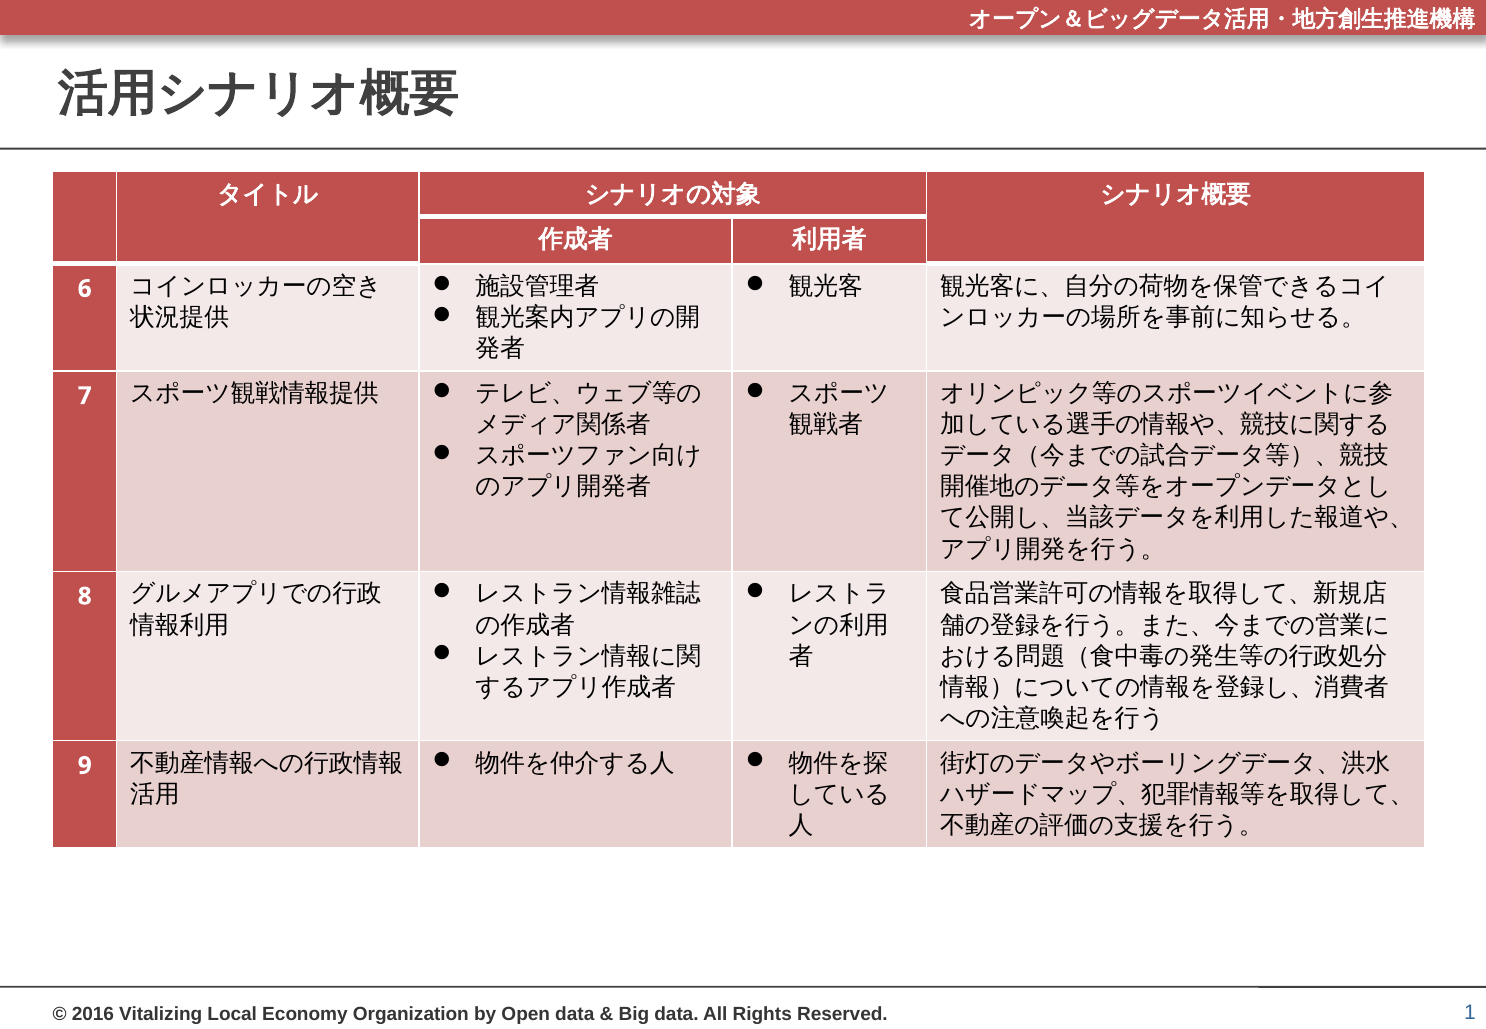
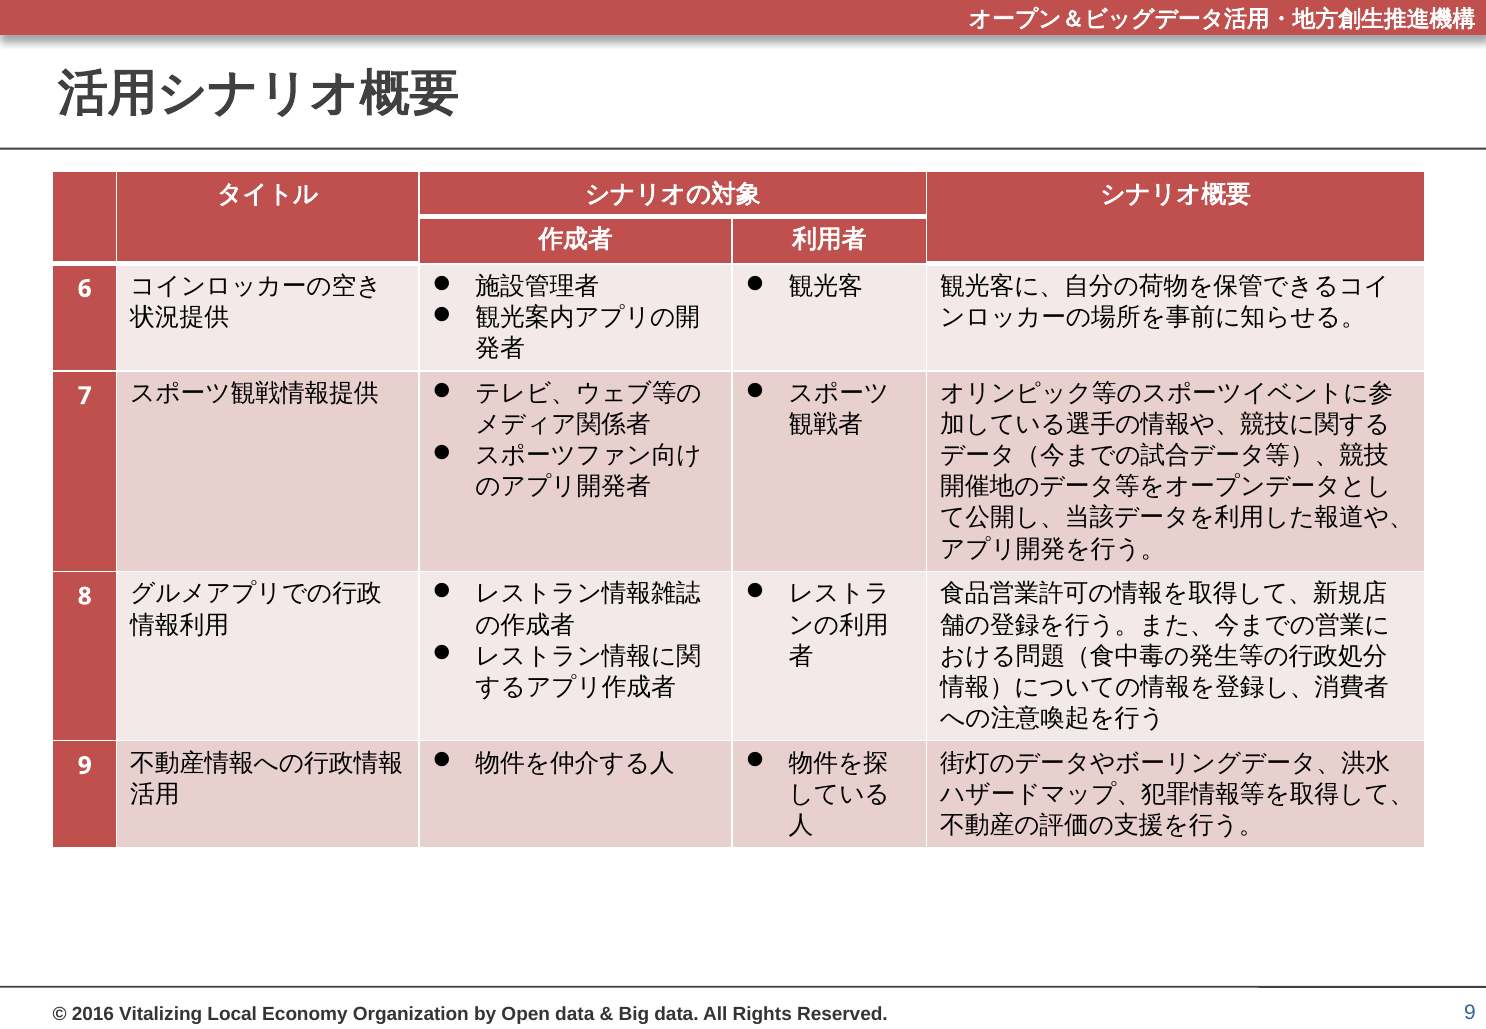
1: 1 -> 9 (1470, 1013)
